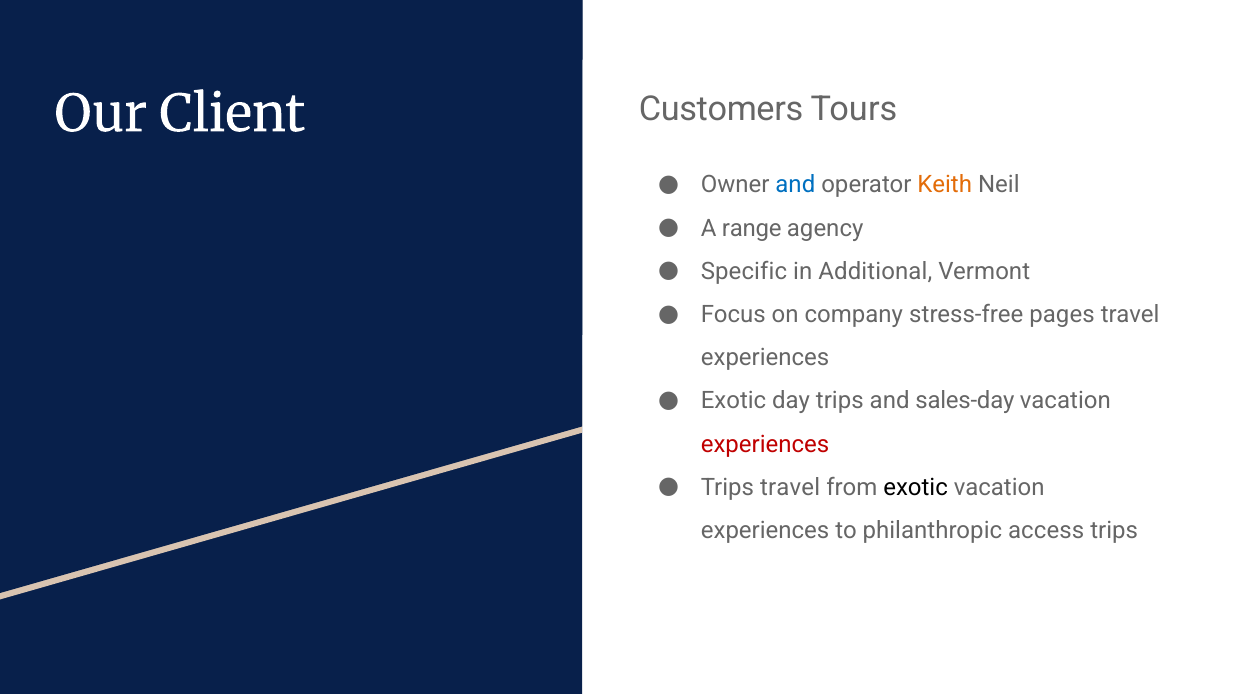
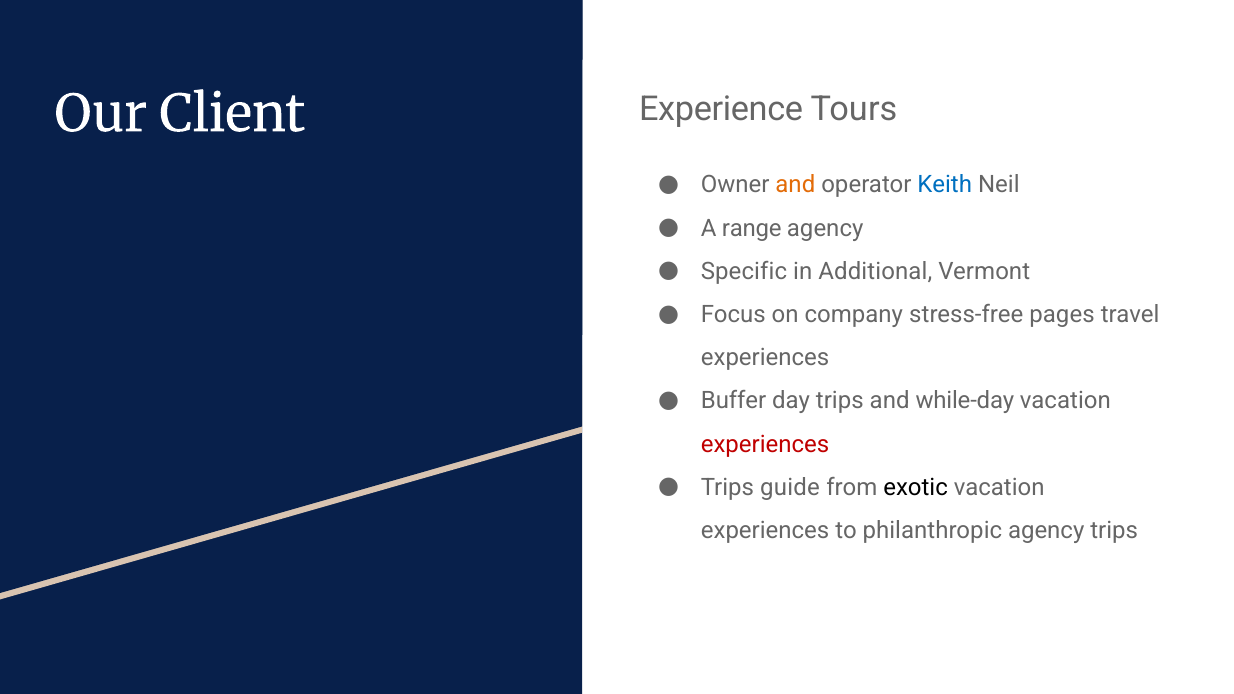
Customers: Customers -> Experience (721, 109)
and colour: blue -> orange (795, 185)
Keith colour: orange -> blue (945, 185)
Exotic: Exotic -> Buffer (734, 401)
sales-day: sales-day -> while-day (965, 401)
Trips travel: travel -> guide (790, 487)
philanthropic access: access -> agency (1046, 531)
